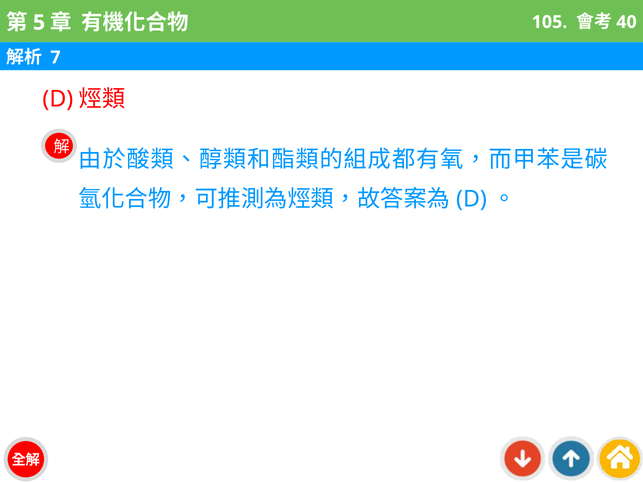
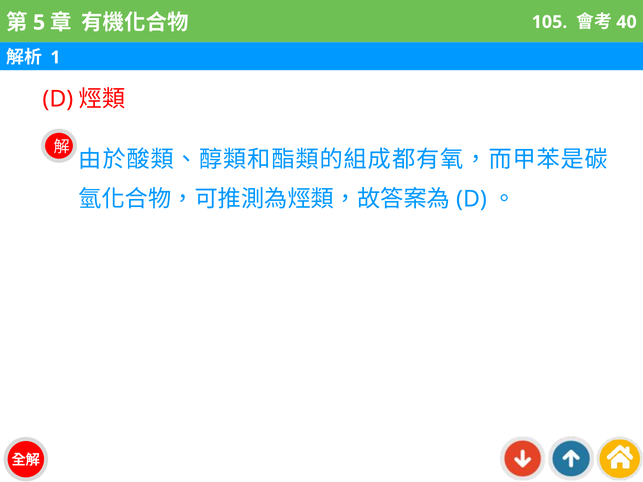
7: 7 -> 1 (55, 57)
